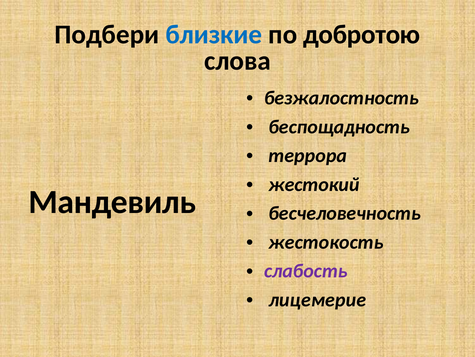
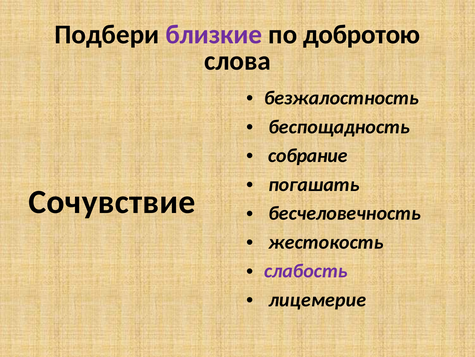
близкие colour: blue -> purple (214, 34)
террора: террора -> собрание (308, 155)
жестокий: жестокий -> погашать (314, 184)
Мандевиль: Мандевиль -> Сочувствие (112, 201)
